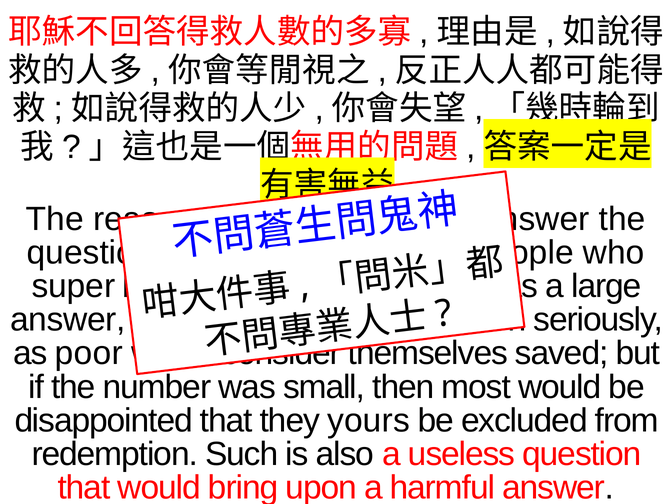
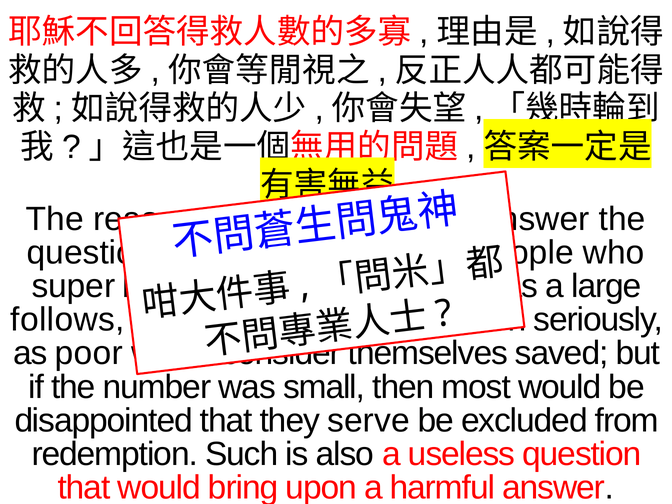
answer: answer -> follows (68, 320)
yours: yours -> serve (369, 421)
